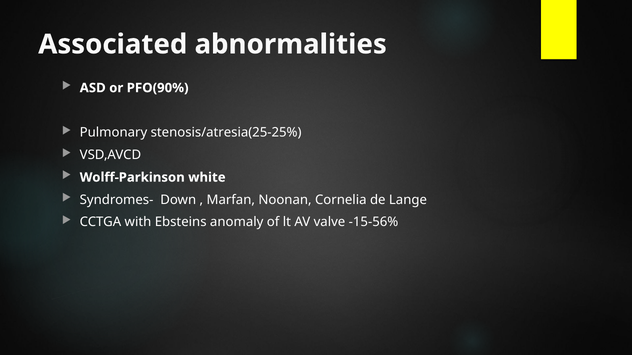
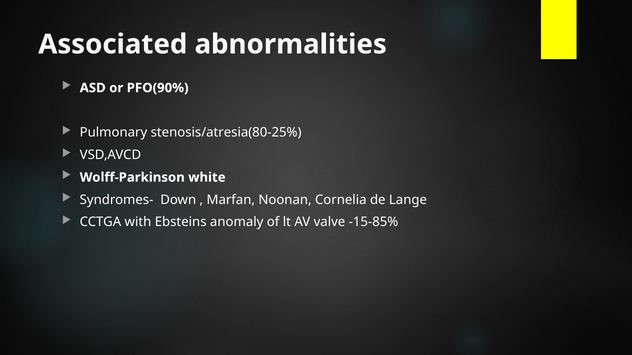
stenosis/atresia(25-25%: stenosis/atresia(25-25% -> stenosis/atresia(80-25% (226, 133)
-15-56%: -15-56% -> -15-85% (374, 222)
